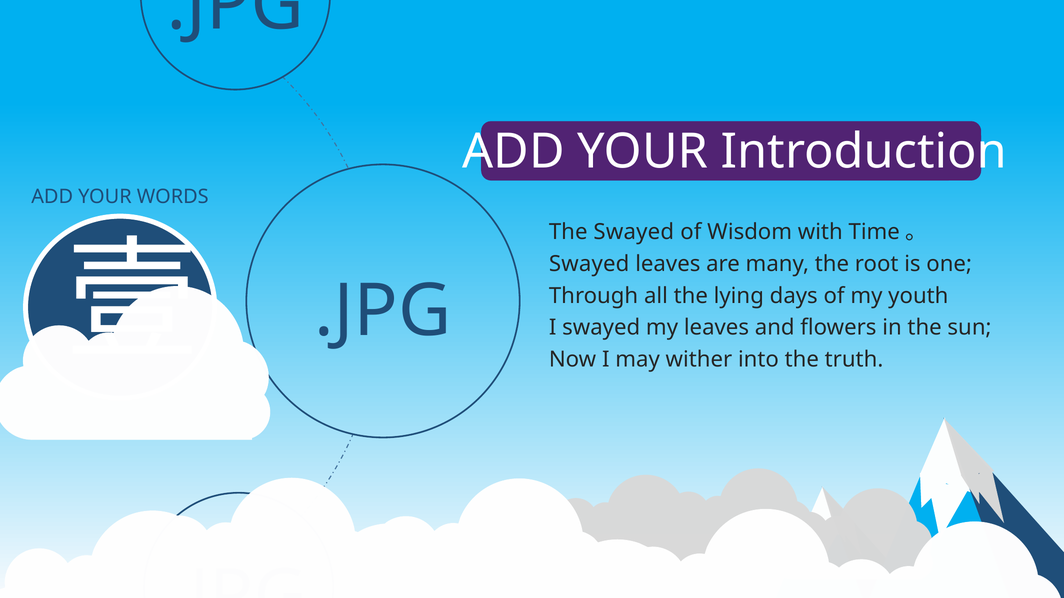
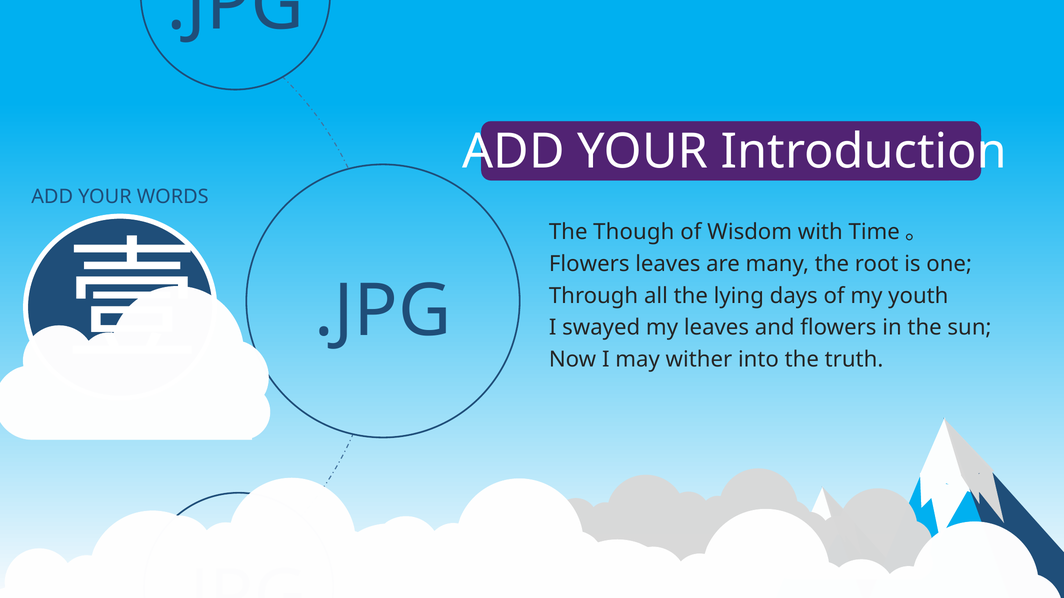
The Swayed: Swayed -> Though (634, 232)
Swayed: Swayed -> Flowers (589, 264)
